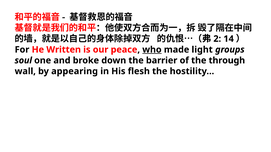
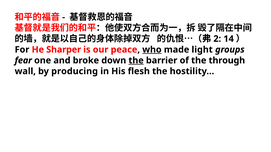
Written: Written -> Sharper (64, 50)
soul: soul -> fear (23, 61)
the underline: none -> present (136, 61)
appearing: appearing -> producing (75, 71)
